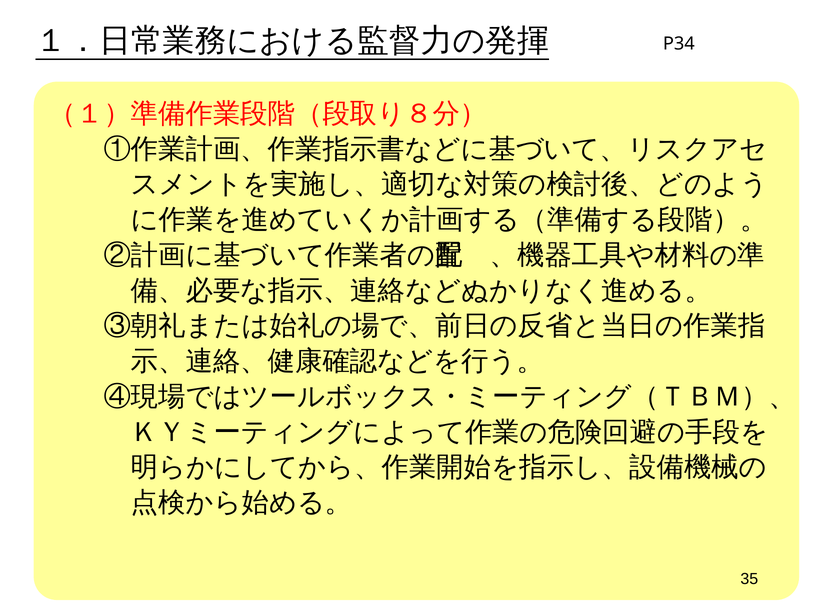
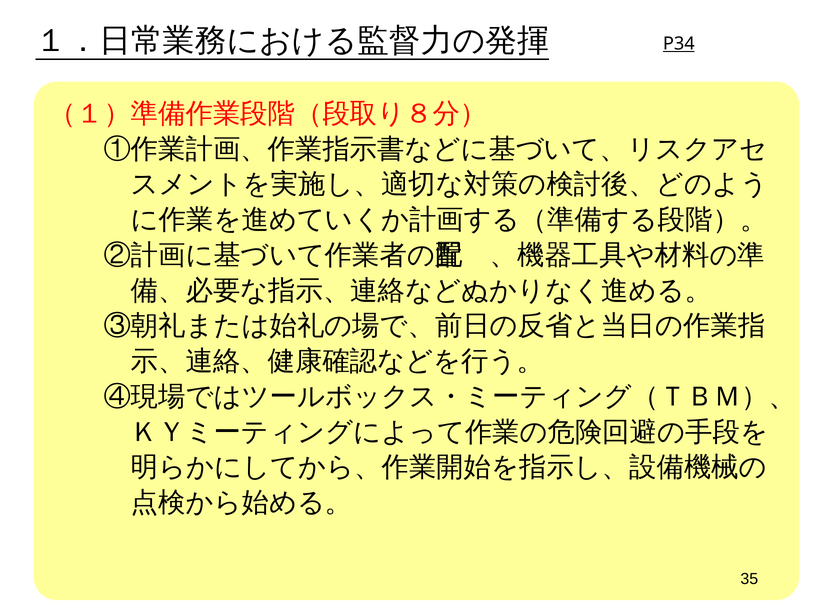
P34 underline: none -> present (679, 44)
